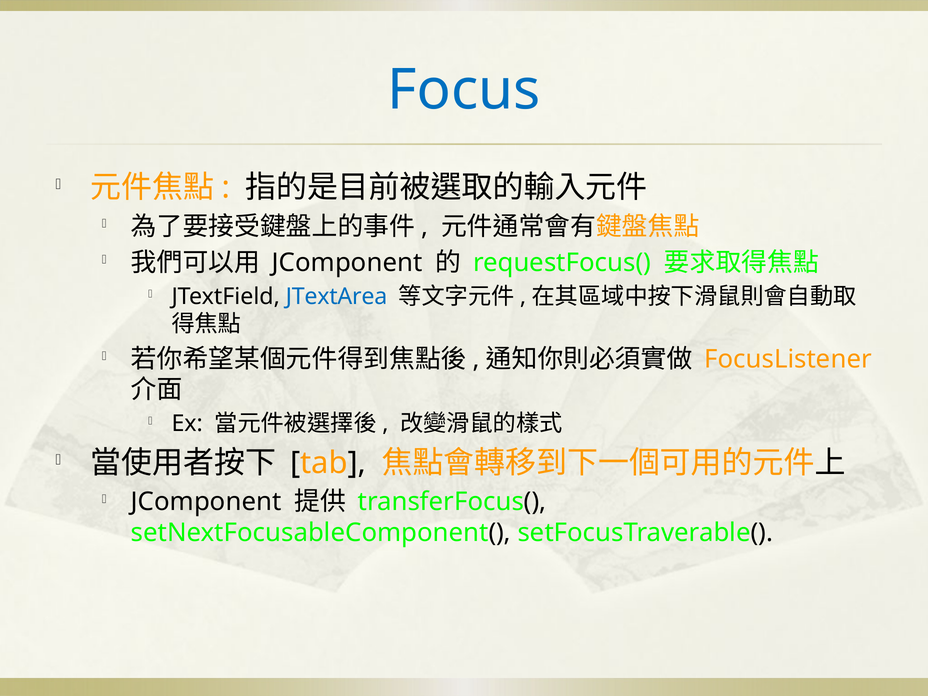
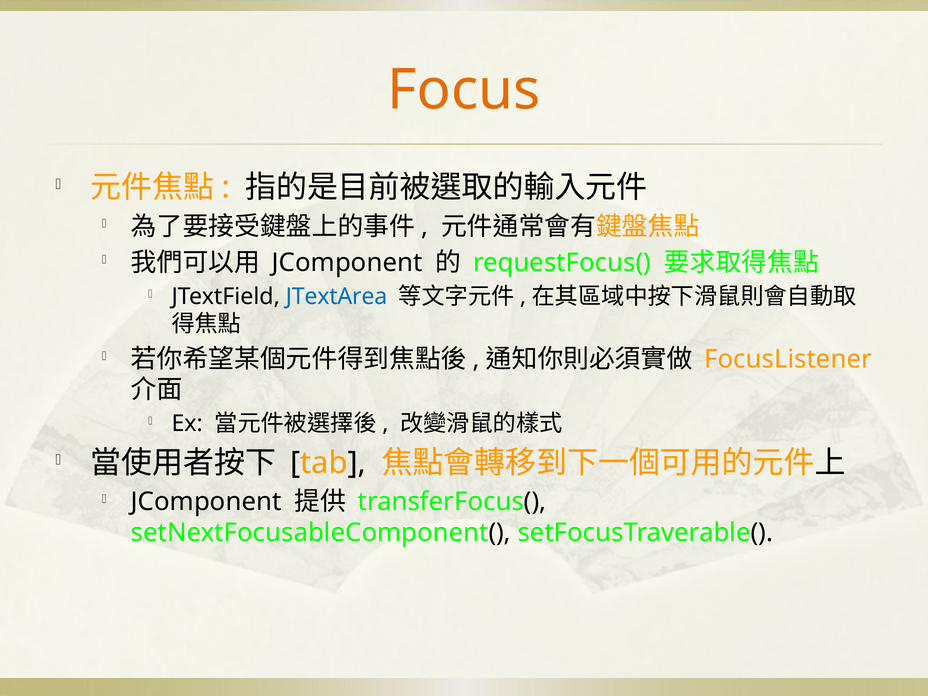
Focus colour: blue -> orange (464, 90)
